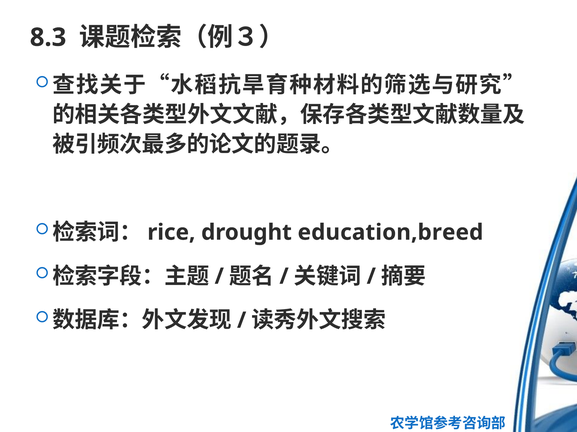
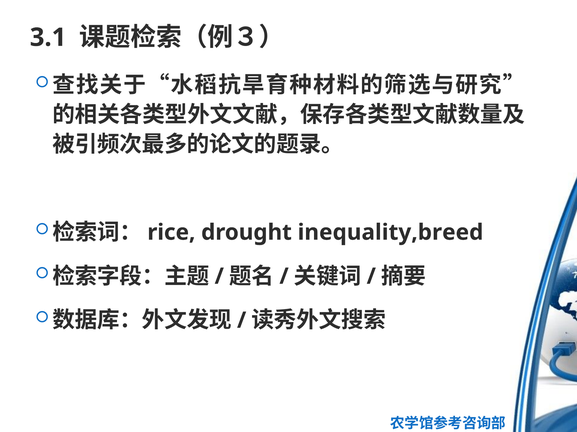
8.3: 8.3 -> 3.1 (48, 37)
education,breed: education,breed -> inequality,breed (390, 233)
